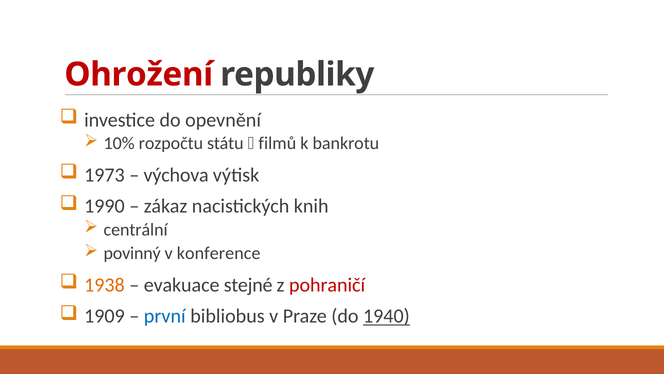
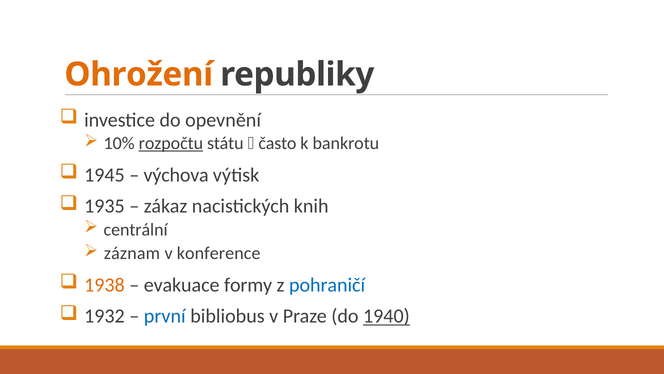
Ohrožení colour: red -> orange (139, 74)
rozpočtu underline: none -> present (171, 143)
filmů: filmů -> často (277, 143)
1973: 1973 -> 1945 (104, 175)
1990: 1990 -> 1935 (104, 206)
povinný: povinný -> záznam (132, 253)
stejné: stejné -> formy (248, 285)
pohraničí colour: red -> blue (327, 285)
1909: 1909 -> 1932 (104, 316)
